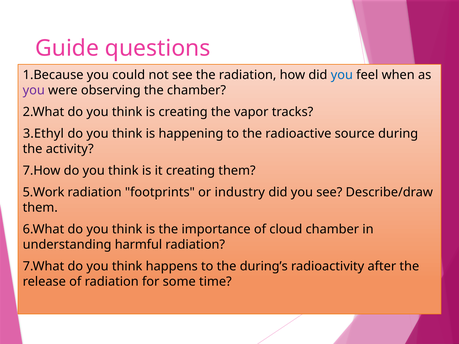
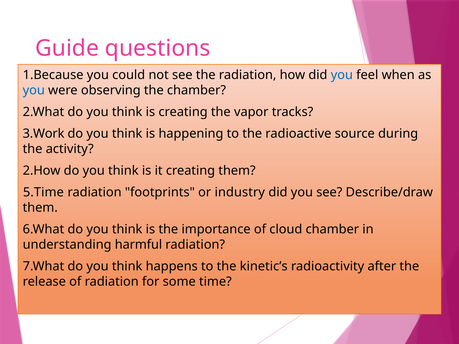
you colour: purple -> blue (34, 90)
3.Ethyl: 3.Ethyl -> 3.Work (44, 134)
7.How: 7.How -> 2.How (42, 171)
5.Work: 5.Work -> 5.Time (43, 192)
during’s: during’s -> kinetic’s (264, 266)
